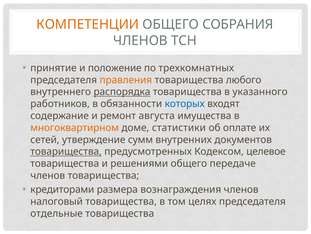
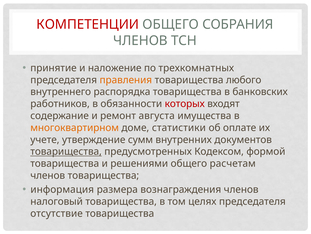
КОМПЕТЕНЦИИ colour: orange -> red (88, 24)
положение: положение -> наложение (115, 68)
распорядка underline: present -> none (122, 92)
указанного: указанного -> банковских (260, 92)
которых colour: blue -> red (185, 104)
сетей: сетей -> учете (45, 139)
целевое: целевое -> формой (266, 151)
передаче: передаче -> расчетам (233, 163)
кредиторами: кредиторами -> информация (62, 189)
отдельные: отдельные -> отсутствие (57, 213)
